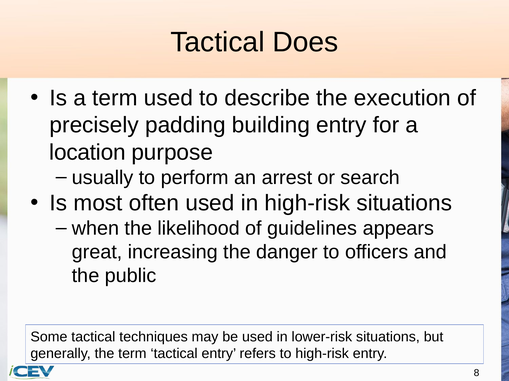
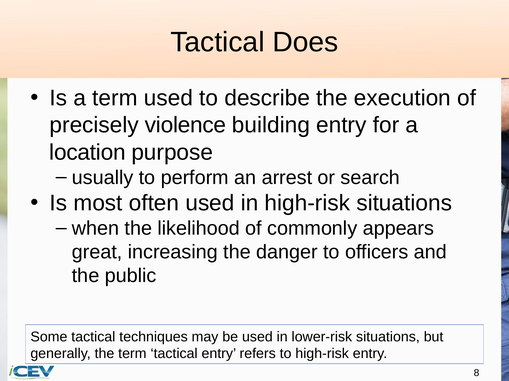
padding: padding -> violence (186, 125)
guidelines: guidelines -> commonly (312, 229)
